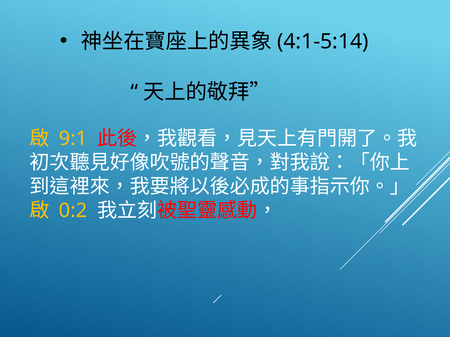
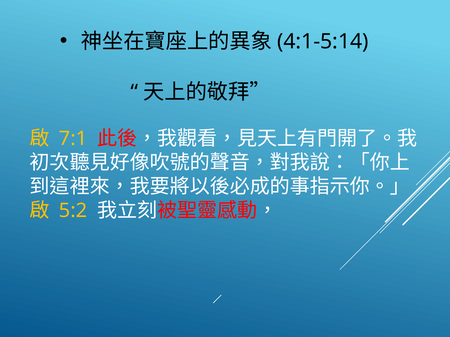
9:1: 9:1 -> 7:1 (73, 139)
0:2: 0:2 -> 5:2 (73, 211)
